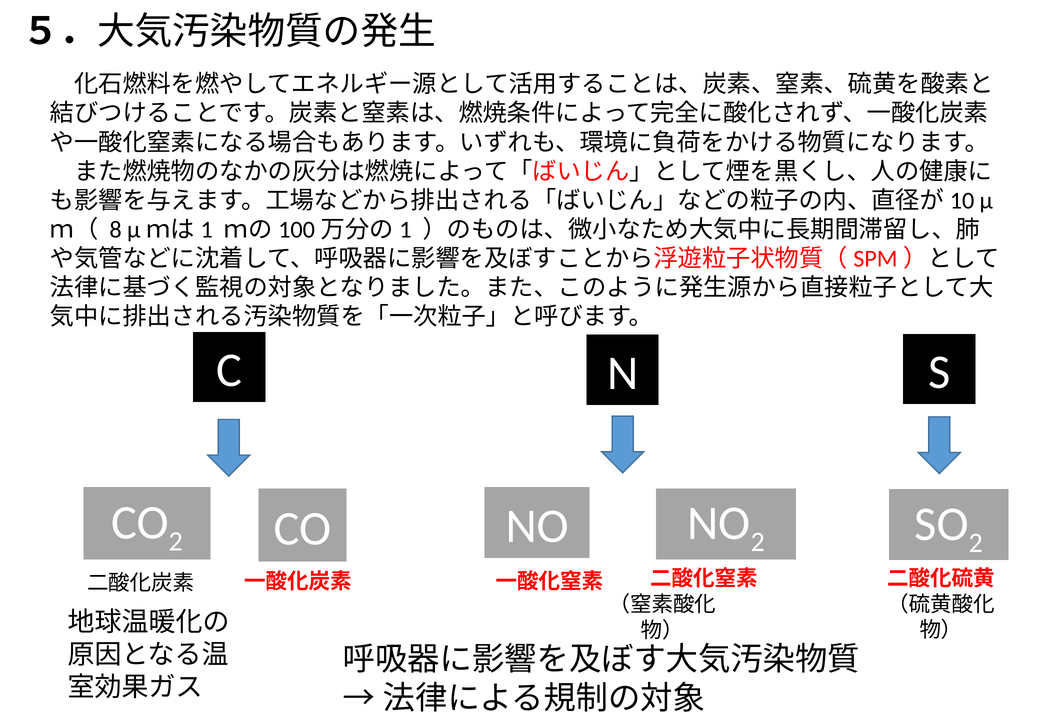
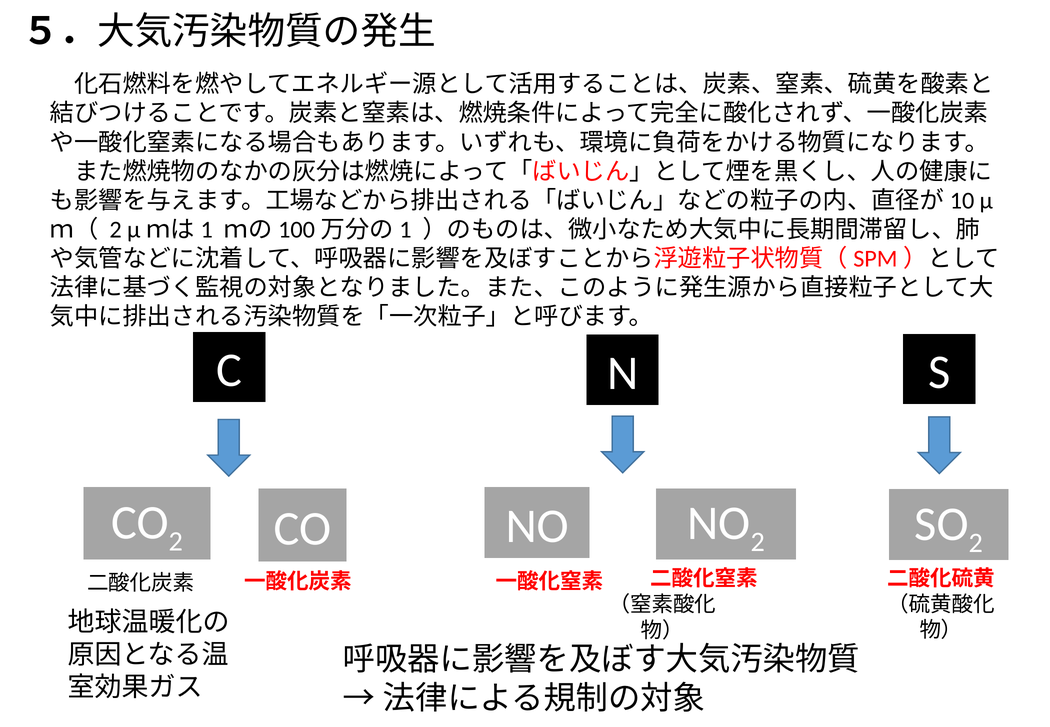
8: 8 -> 2 (116, 230)
